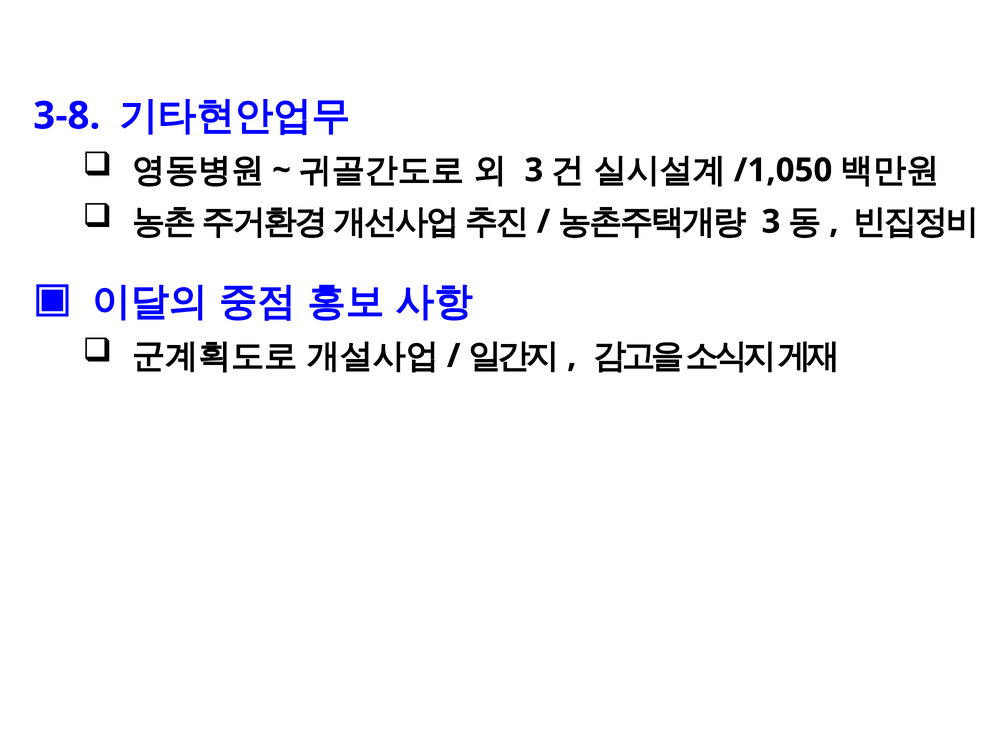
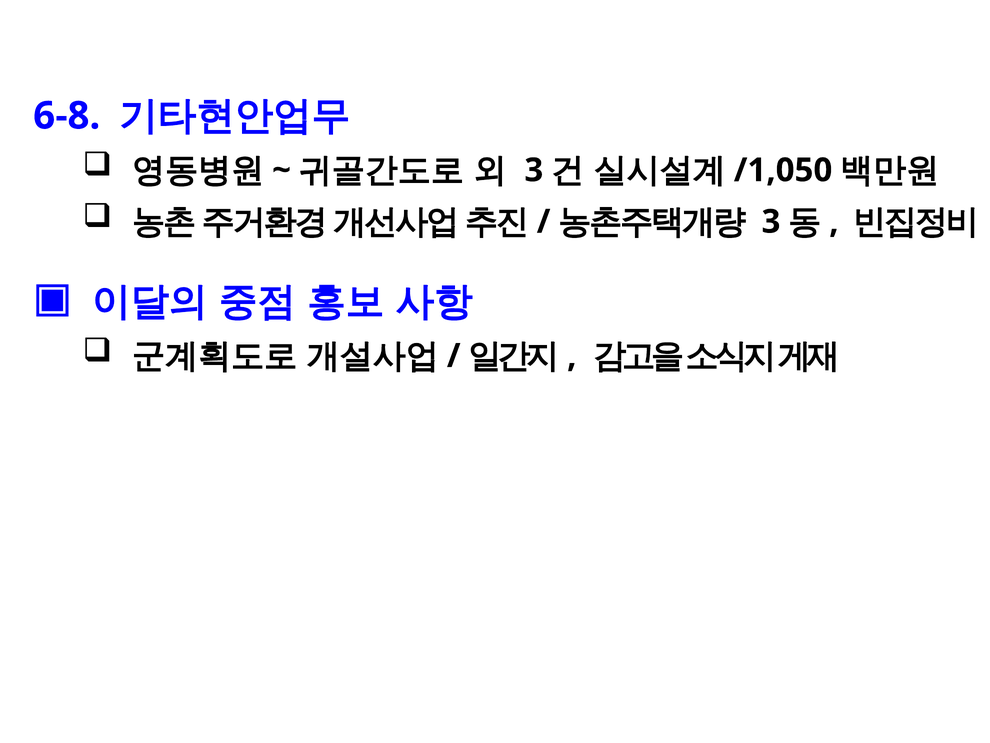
3-8: 3-8 -> 6-8 (67, 116)
